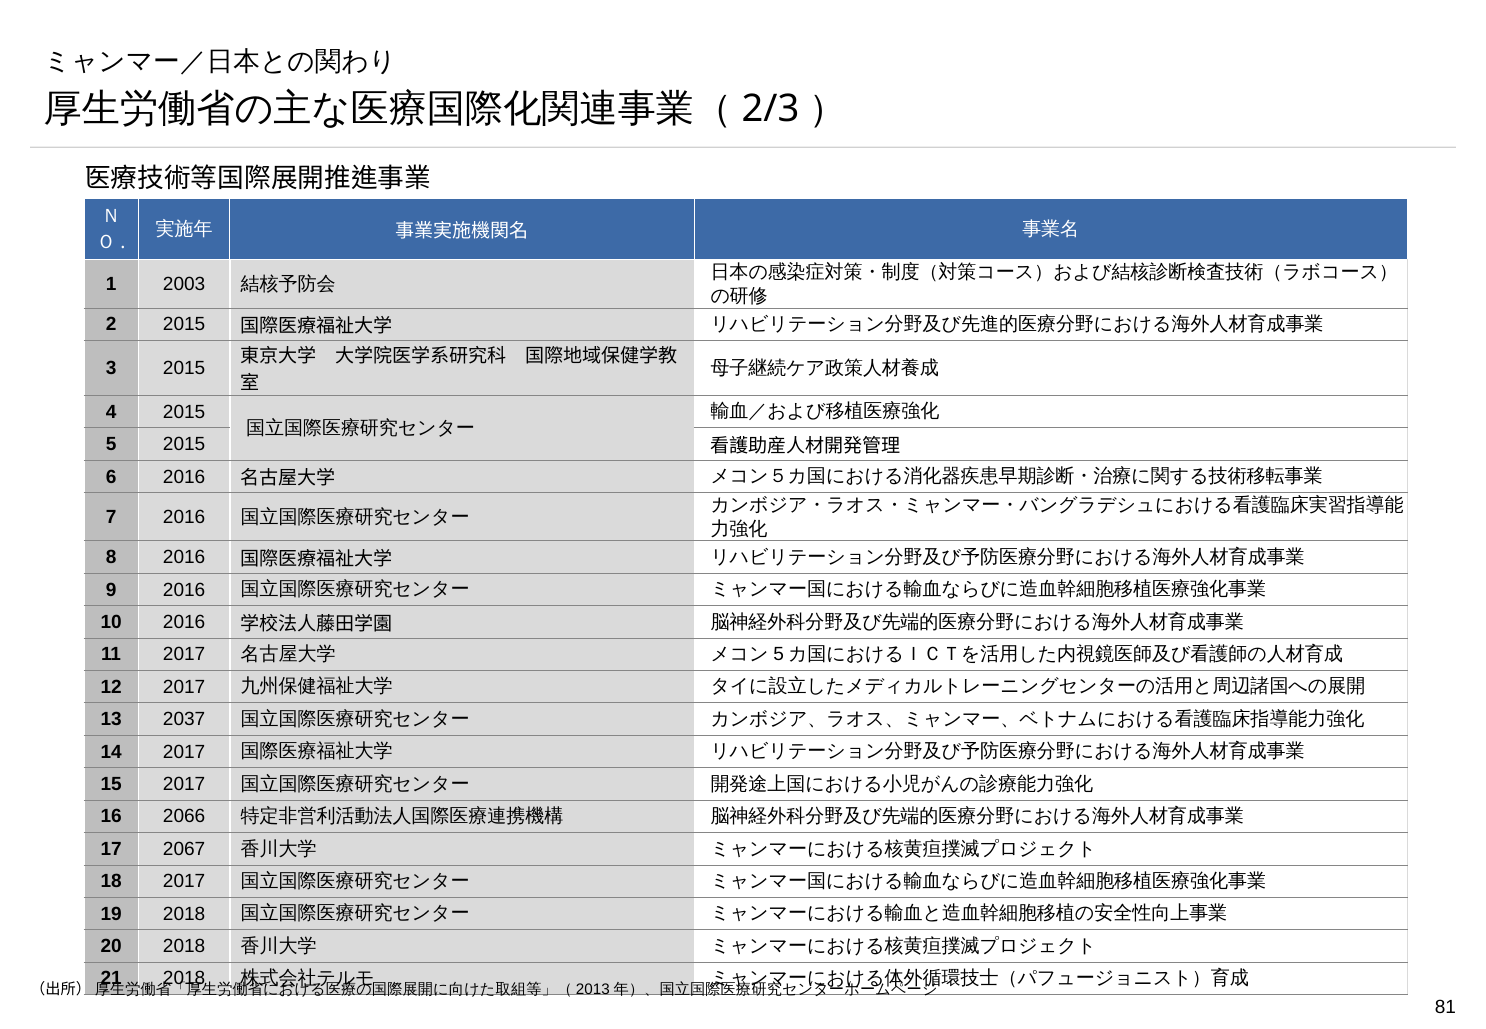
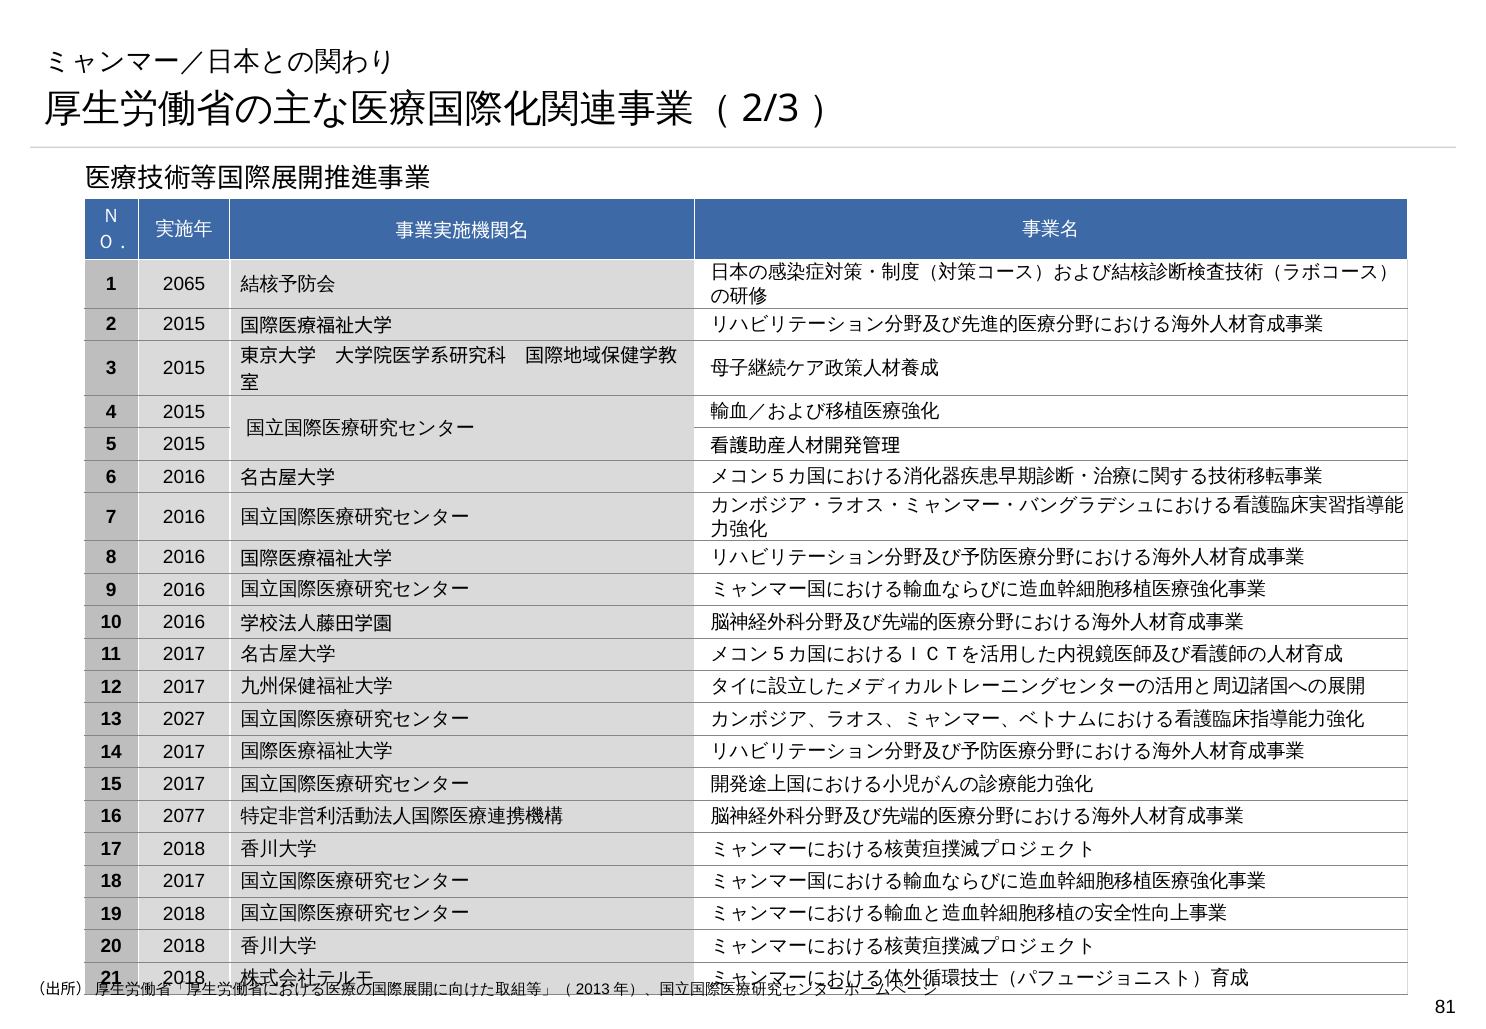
2003: 2003 -> 2065 (184, 284)
2037: 2037 -> 2027 (184, 719)
2066: 2066 -> 2077 (184, 816)
17 2067: 2067 -> 2018 (184, 849)
